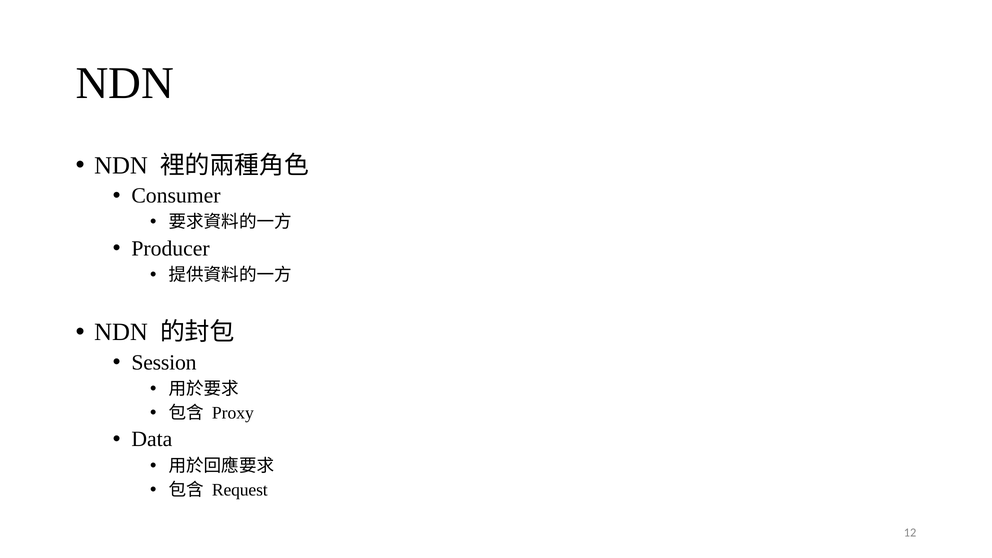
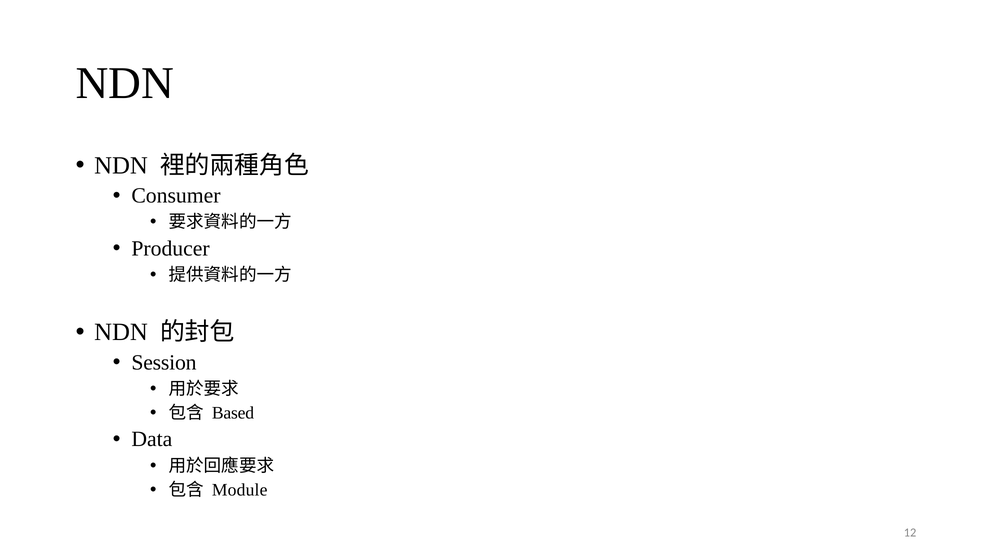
Proxy: Proxy -> Based (233, 413)
Request: Request -> Module (240, 490)
